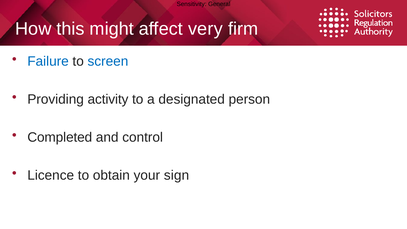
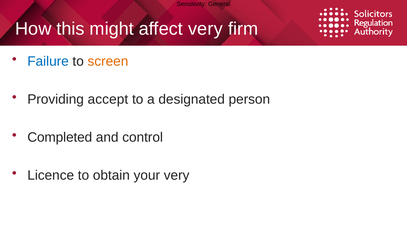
screen colour: blue -> orange (108, 61)
activity: activity -> accept (108, 99)
your sign: sign -> very (177, 175)
